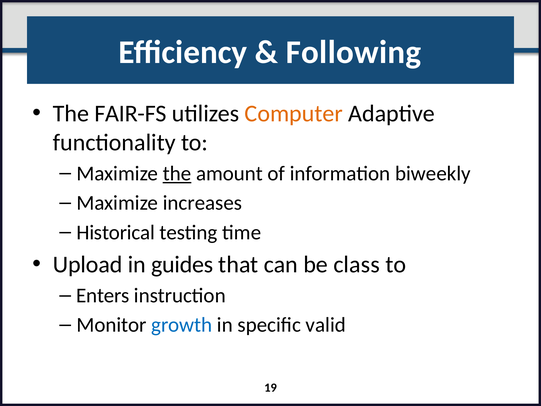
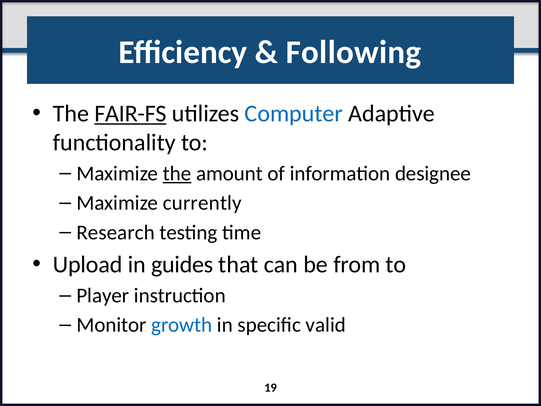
FAIR-FS underline: none -> present (131, 114)
Computer colour: orange -> blue (294, 114)
biweekly: biweekly -> designee (433, 173)
increases: increases -> currently (202, 203)
Historical: Historical -> Research (116, 232)
class: class -> from (357, 264)
Enters: Enters -> Player (103, 295)
